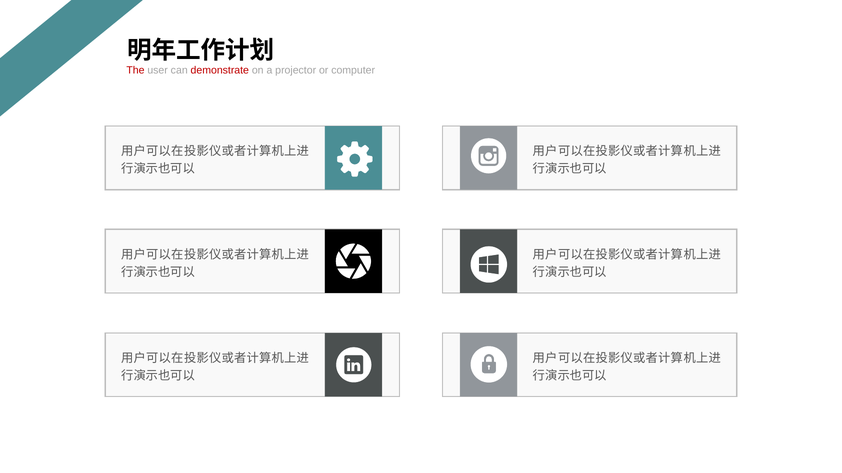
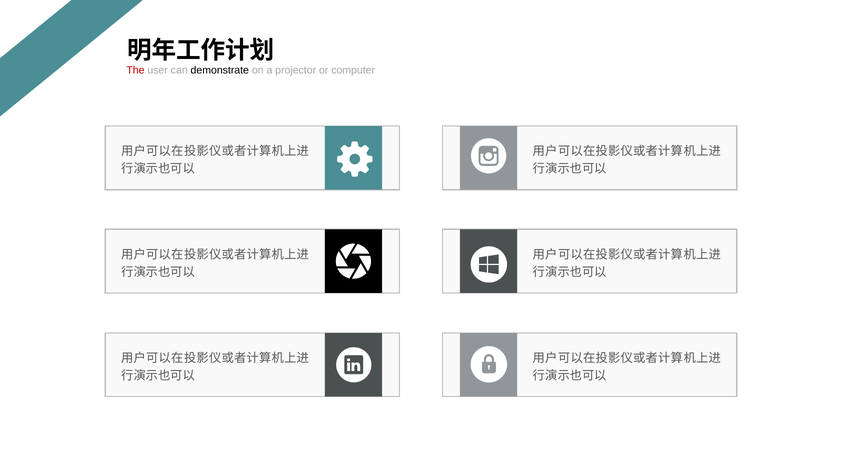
demonstrate colour: red -> black (220, 70)
